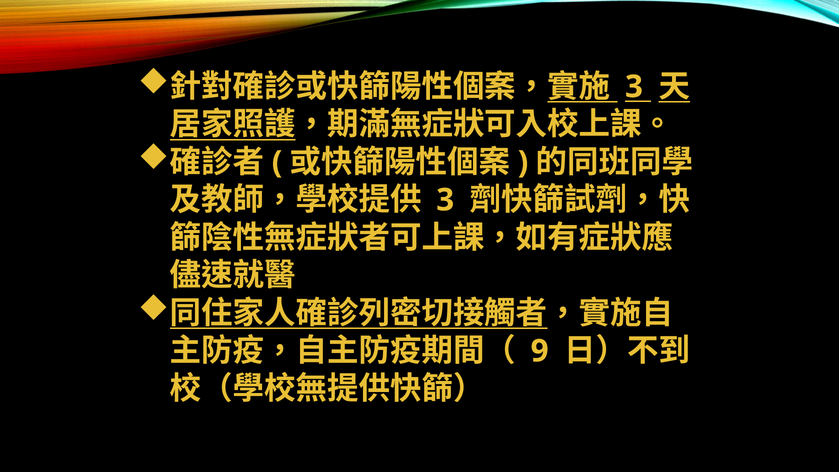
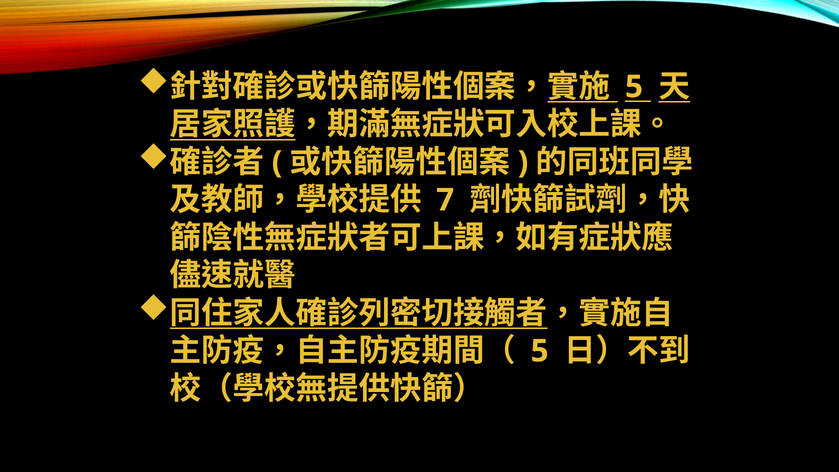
3: 3 -> 5 (634, 87)
3: 3 -> 7 (445, 200)
9: 9 -> 5 (540, 351)
